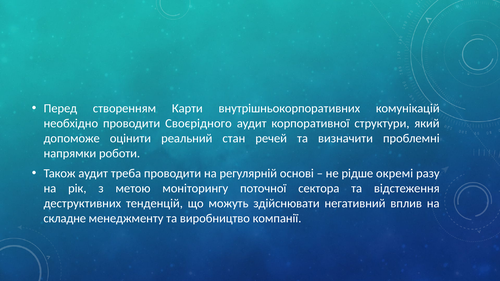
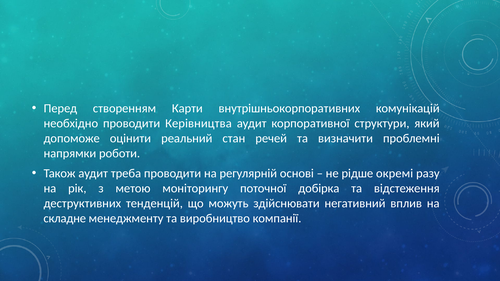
Своєрідного: Своєрідного -> Керівництва (198, 123)
сектора: сектора -> добірка (319, 189)
